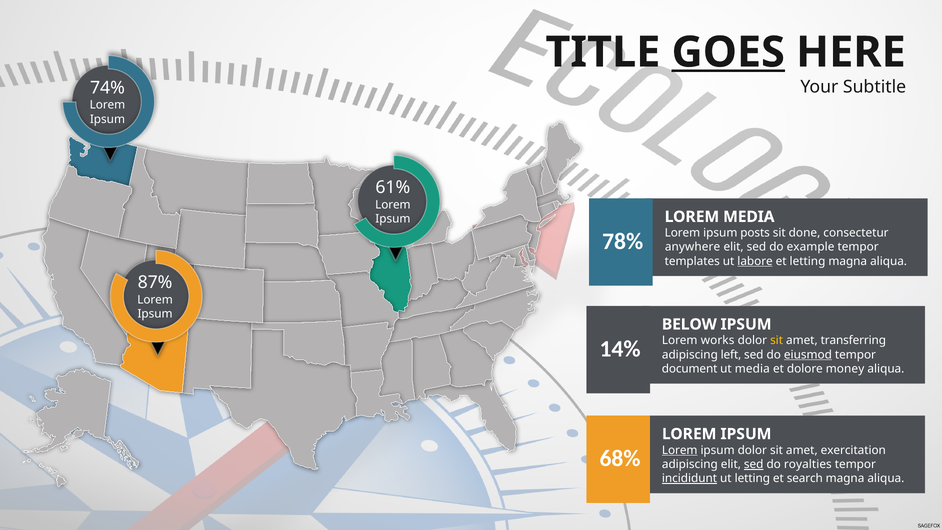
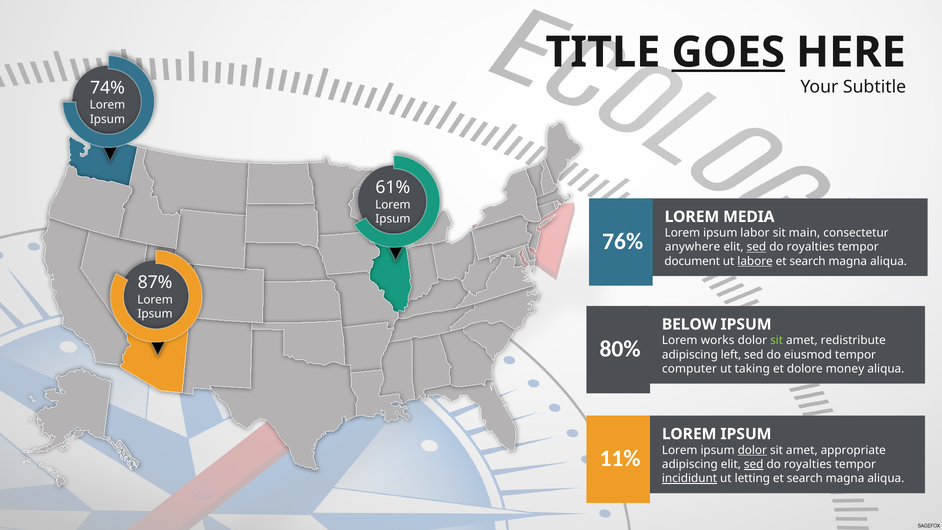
posts: posts -> labor (755, 233)
done: done -> main (804, 233)
78%: 78% -> 76% (623, 241)
sed underline: none -> present (756, 247)
example: example -> royalties (811, 247)
templates: templates -> document (692, 261)
letting: letting -> search (808, 261)
sit colour: yellow -> light green (777, 340)
transferring: transferring -> redistribute (853, 340)
14%: 14% -> 80% (620, 349)
eiusmod underline: present -> none (808, 355)
document: document -> computer (689, 369)
ut media: media -> taking (752, 369)
Lorem underline: present -> none (680, 450)
dolor underline: none -> present (752, 450)
exercitation: exercitation -> appropriate (853, 450)
68%: 68% -> 11% (620, 458)
